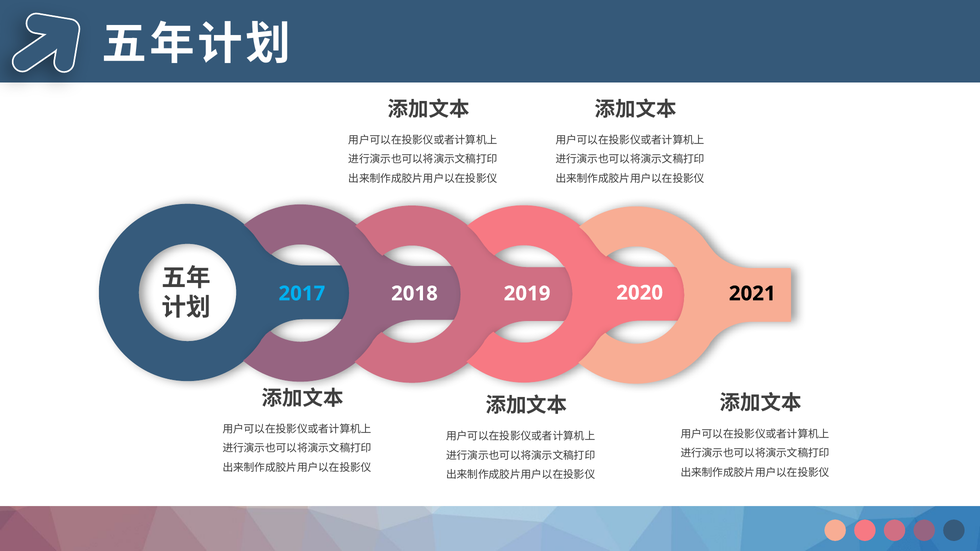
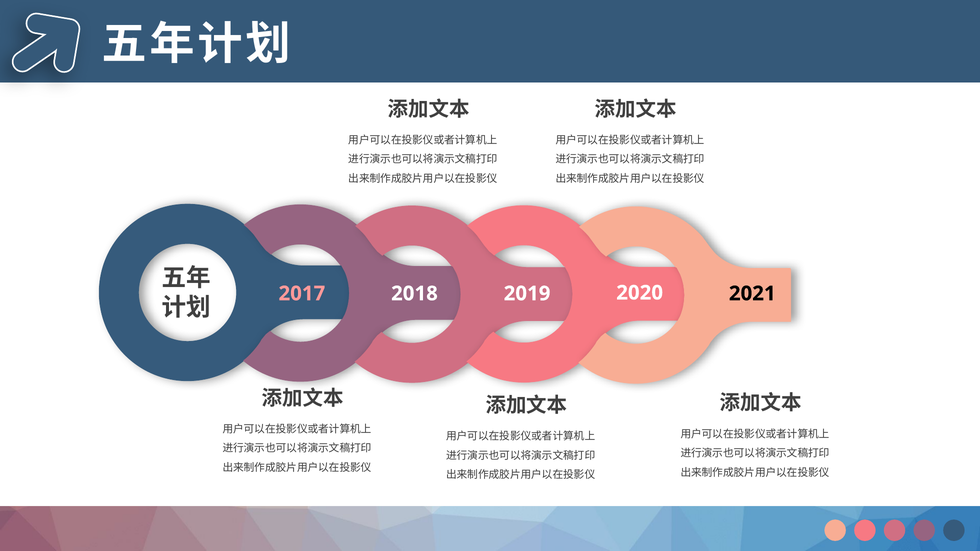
2017 colour: light blue -> pink (302, 294)
